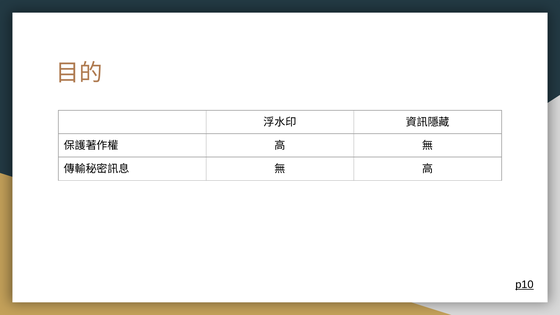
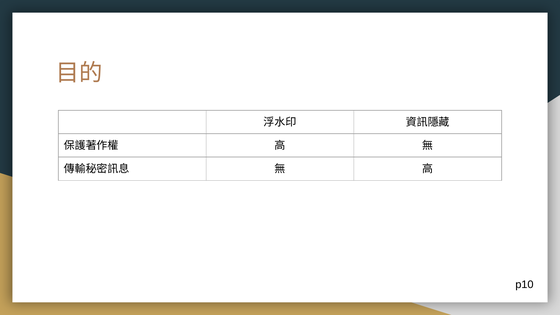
p10 underline: present -> none (524, 285)
